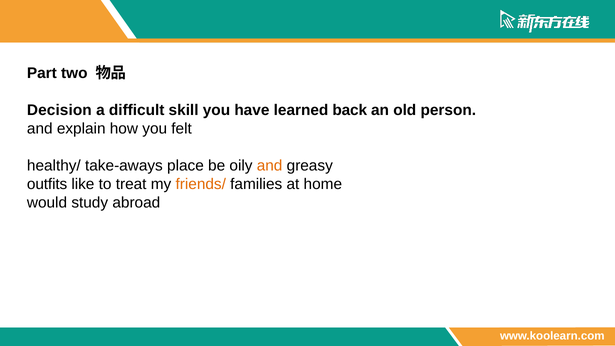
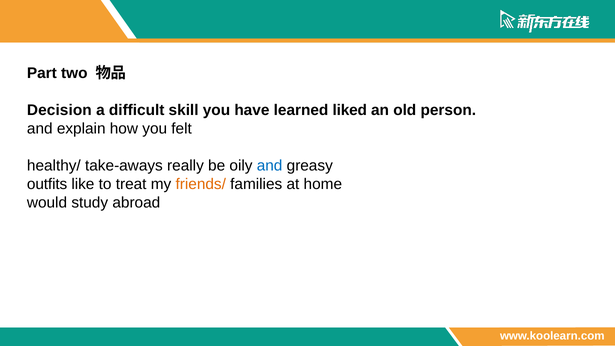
back: back -> liked (350, 110)
place: place -> really (185, 166)
and colour: orange -> blue (270, 166)
